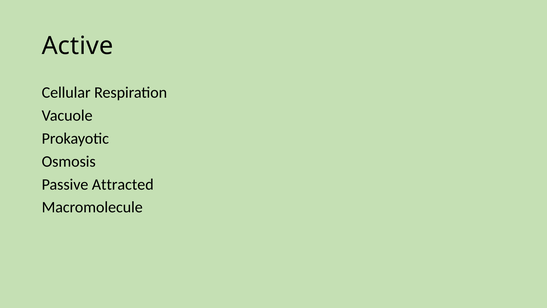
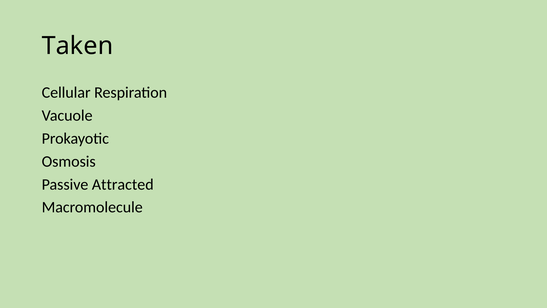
Active: Active -> Taken (77, 46)
